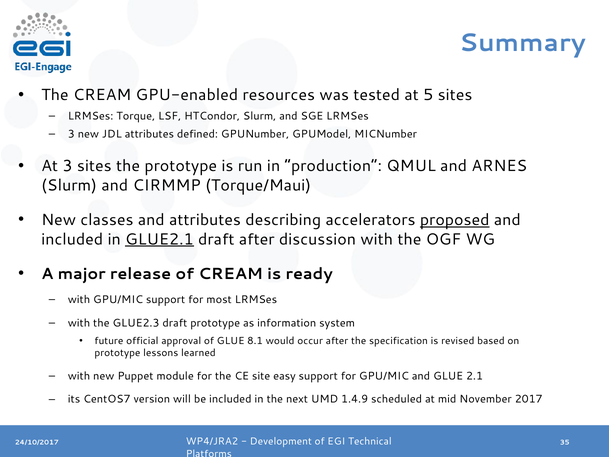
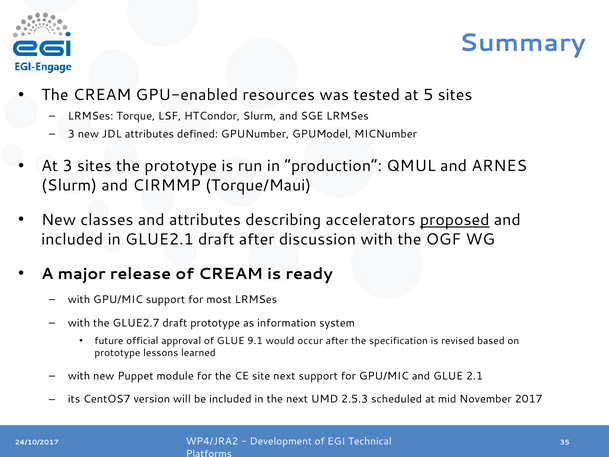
GLUE2.1 underline: present -> none (159, 239)
GLUE2.3: GLUE2.3 -> GLUE2.7 (136, 323)
8.1: 8.1 -> 9.1 (255, 341)
site easy: easy -> next (284, 376)
1.4.9: 1.4.9 -> 2.5.3 (355, 399)
